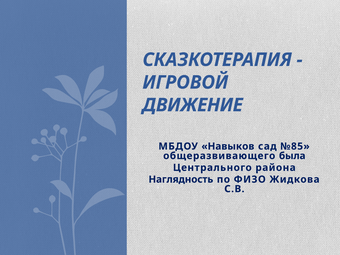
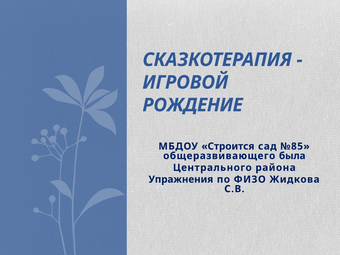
ДВИЖЕНИЕ: ДВИЖЕНИЕ -> РОЖДЕНИЕ (193, 105)
Навыков: Навыков -> Строится (228, 146)
Наглядность: Наглядность -> Упражнения (181, 179)
